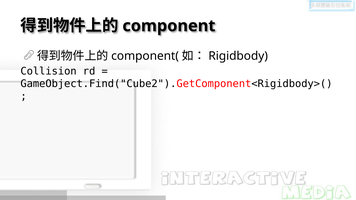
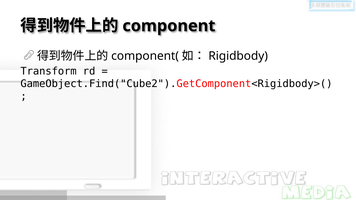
Collision: Collision -> Transform (49, 71)
